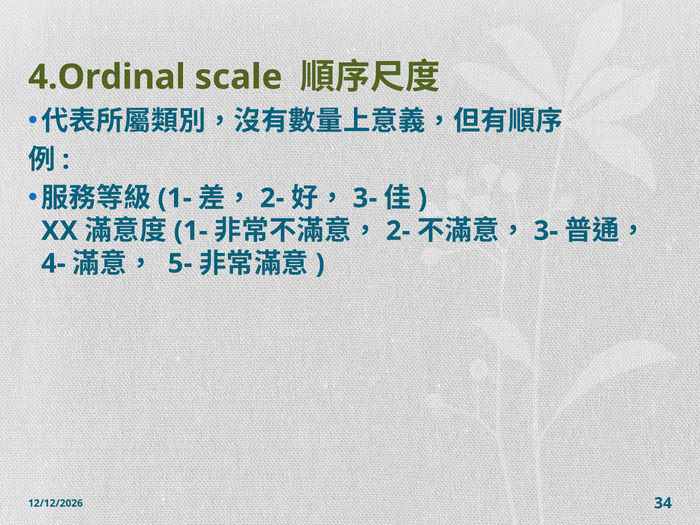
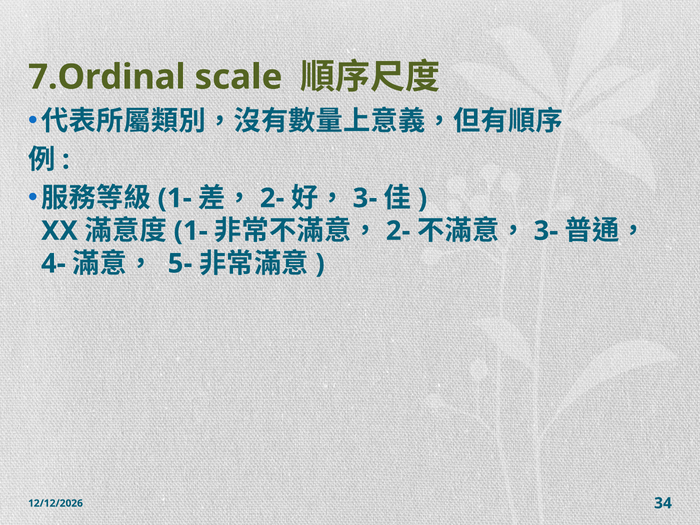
4.Ordinal: 4.Ordinal -> 7.Ordinal (107, 77)
